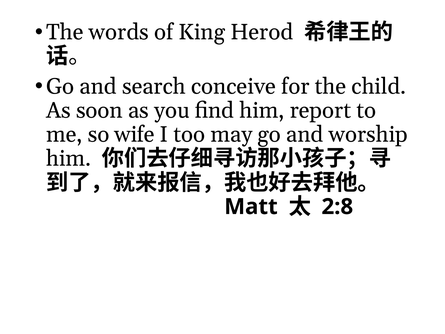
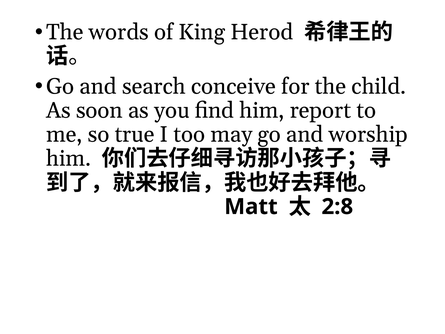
wife: wife -> true (135, 134)
